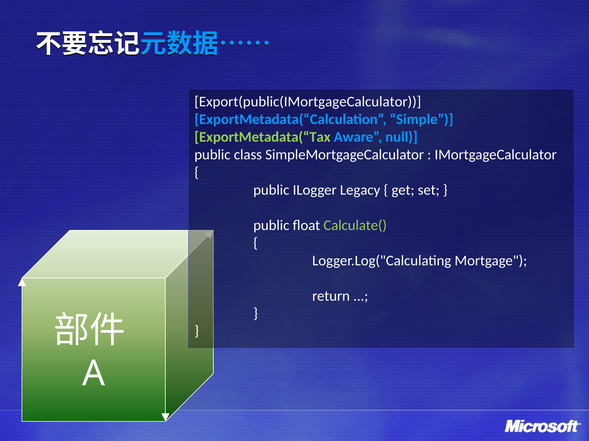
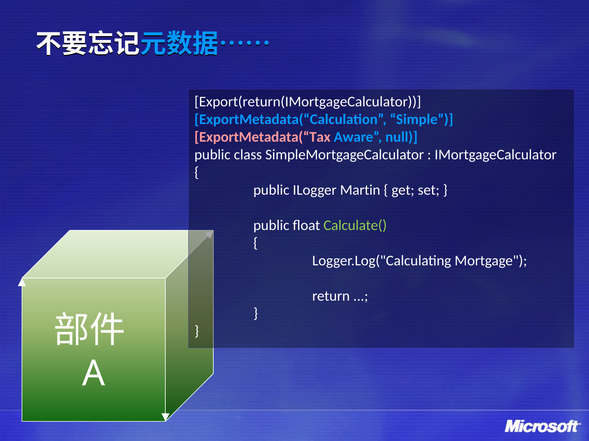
Export(public(IMortgageCalculator: Export(public(IMortgageCalculator -> Export(return(IMortgageCalculator (308, 102)
ExportMetadata(“Tax colour: light green -> pink (262, 137)
Legacy: Legacy -> Martin (360, 190)
